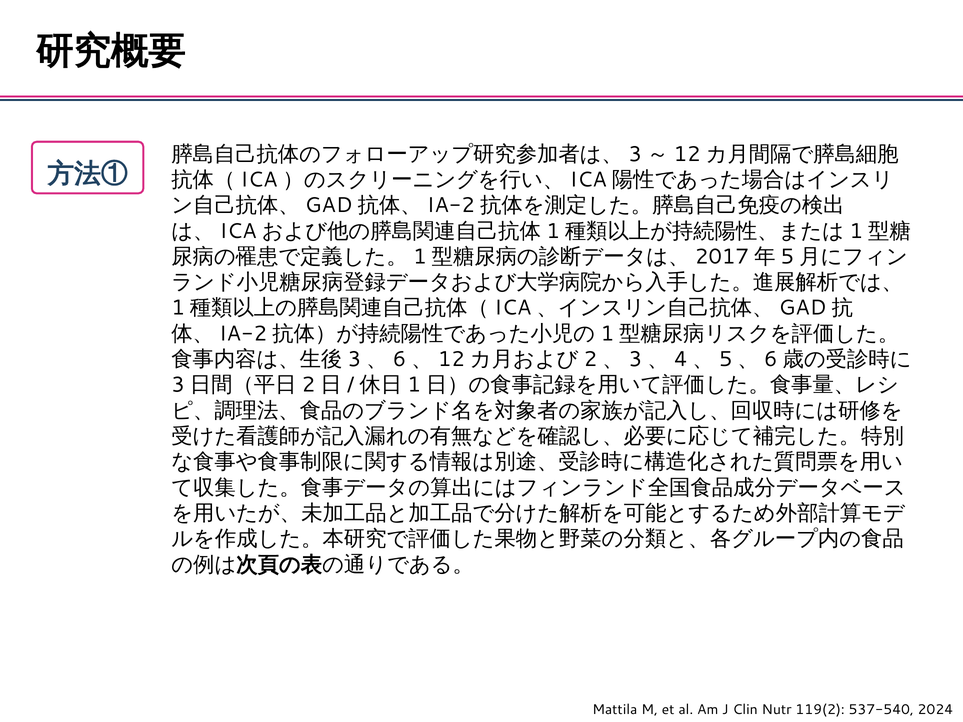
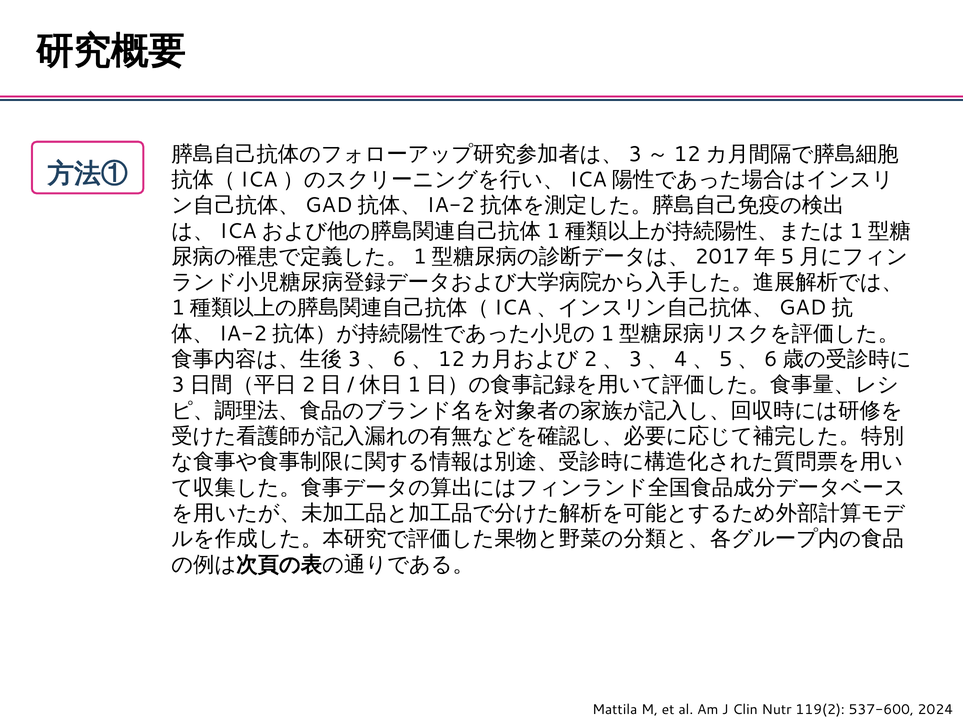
537-540: 537-540 -> 537-600 (881, 710)
